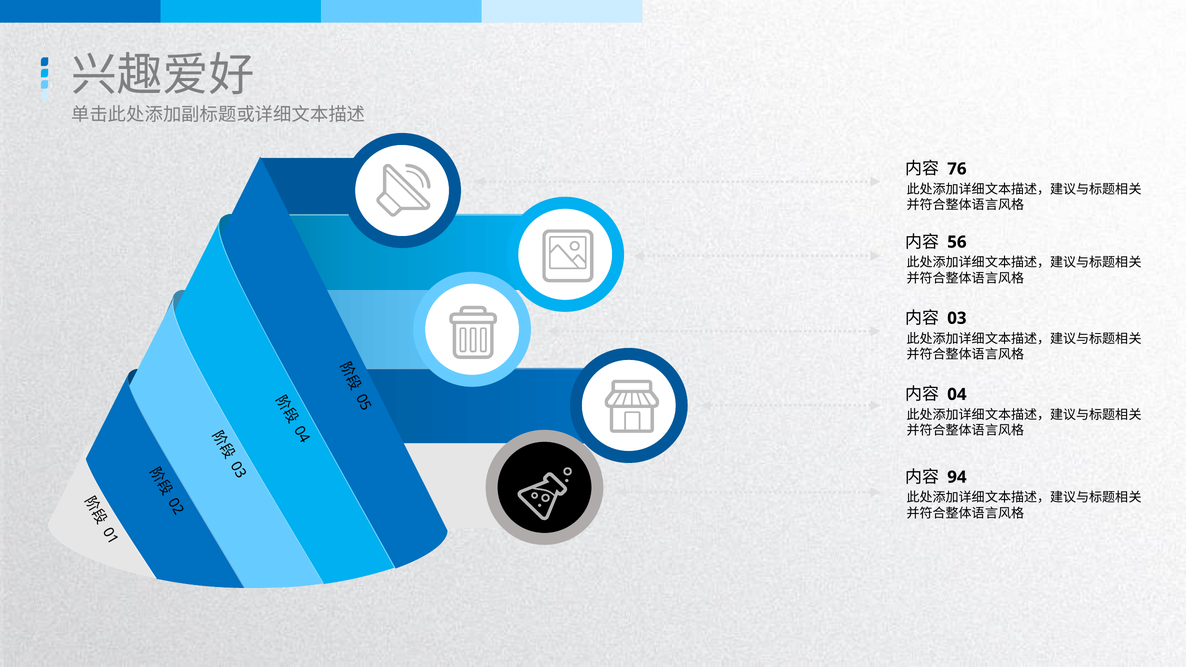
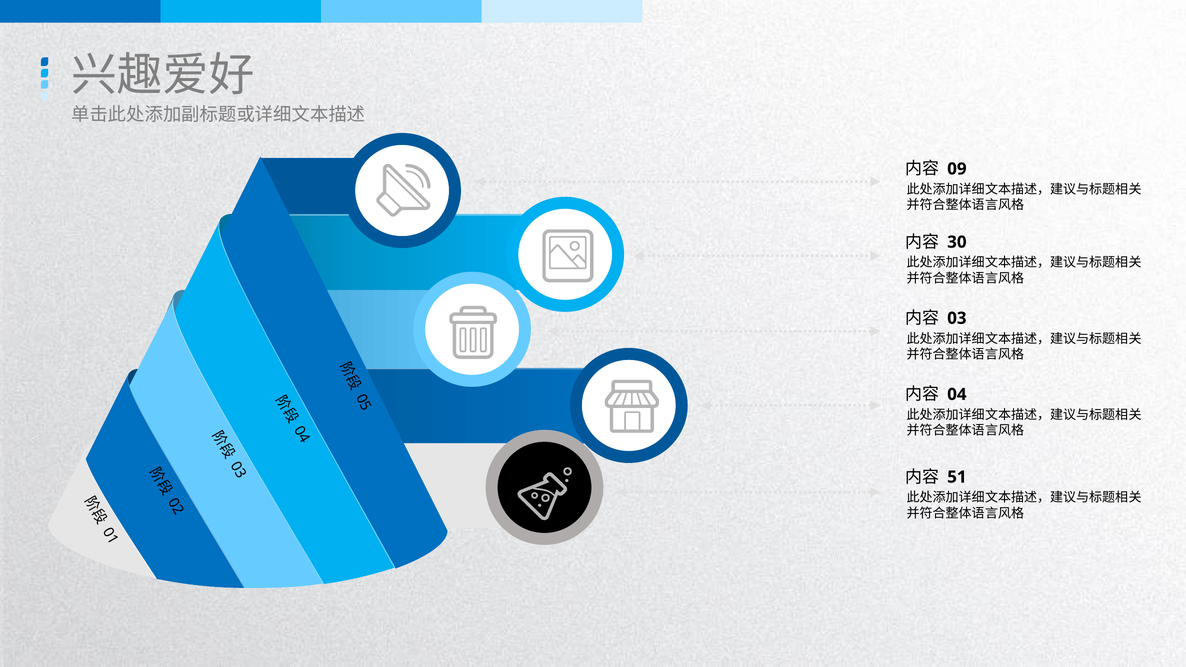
76: 76 -> 09 (957, 169)
56: 56 -> 30 (957, 242)
94: 94 -> 51 (957, 477)
